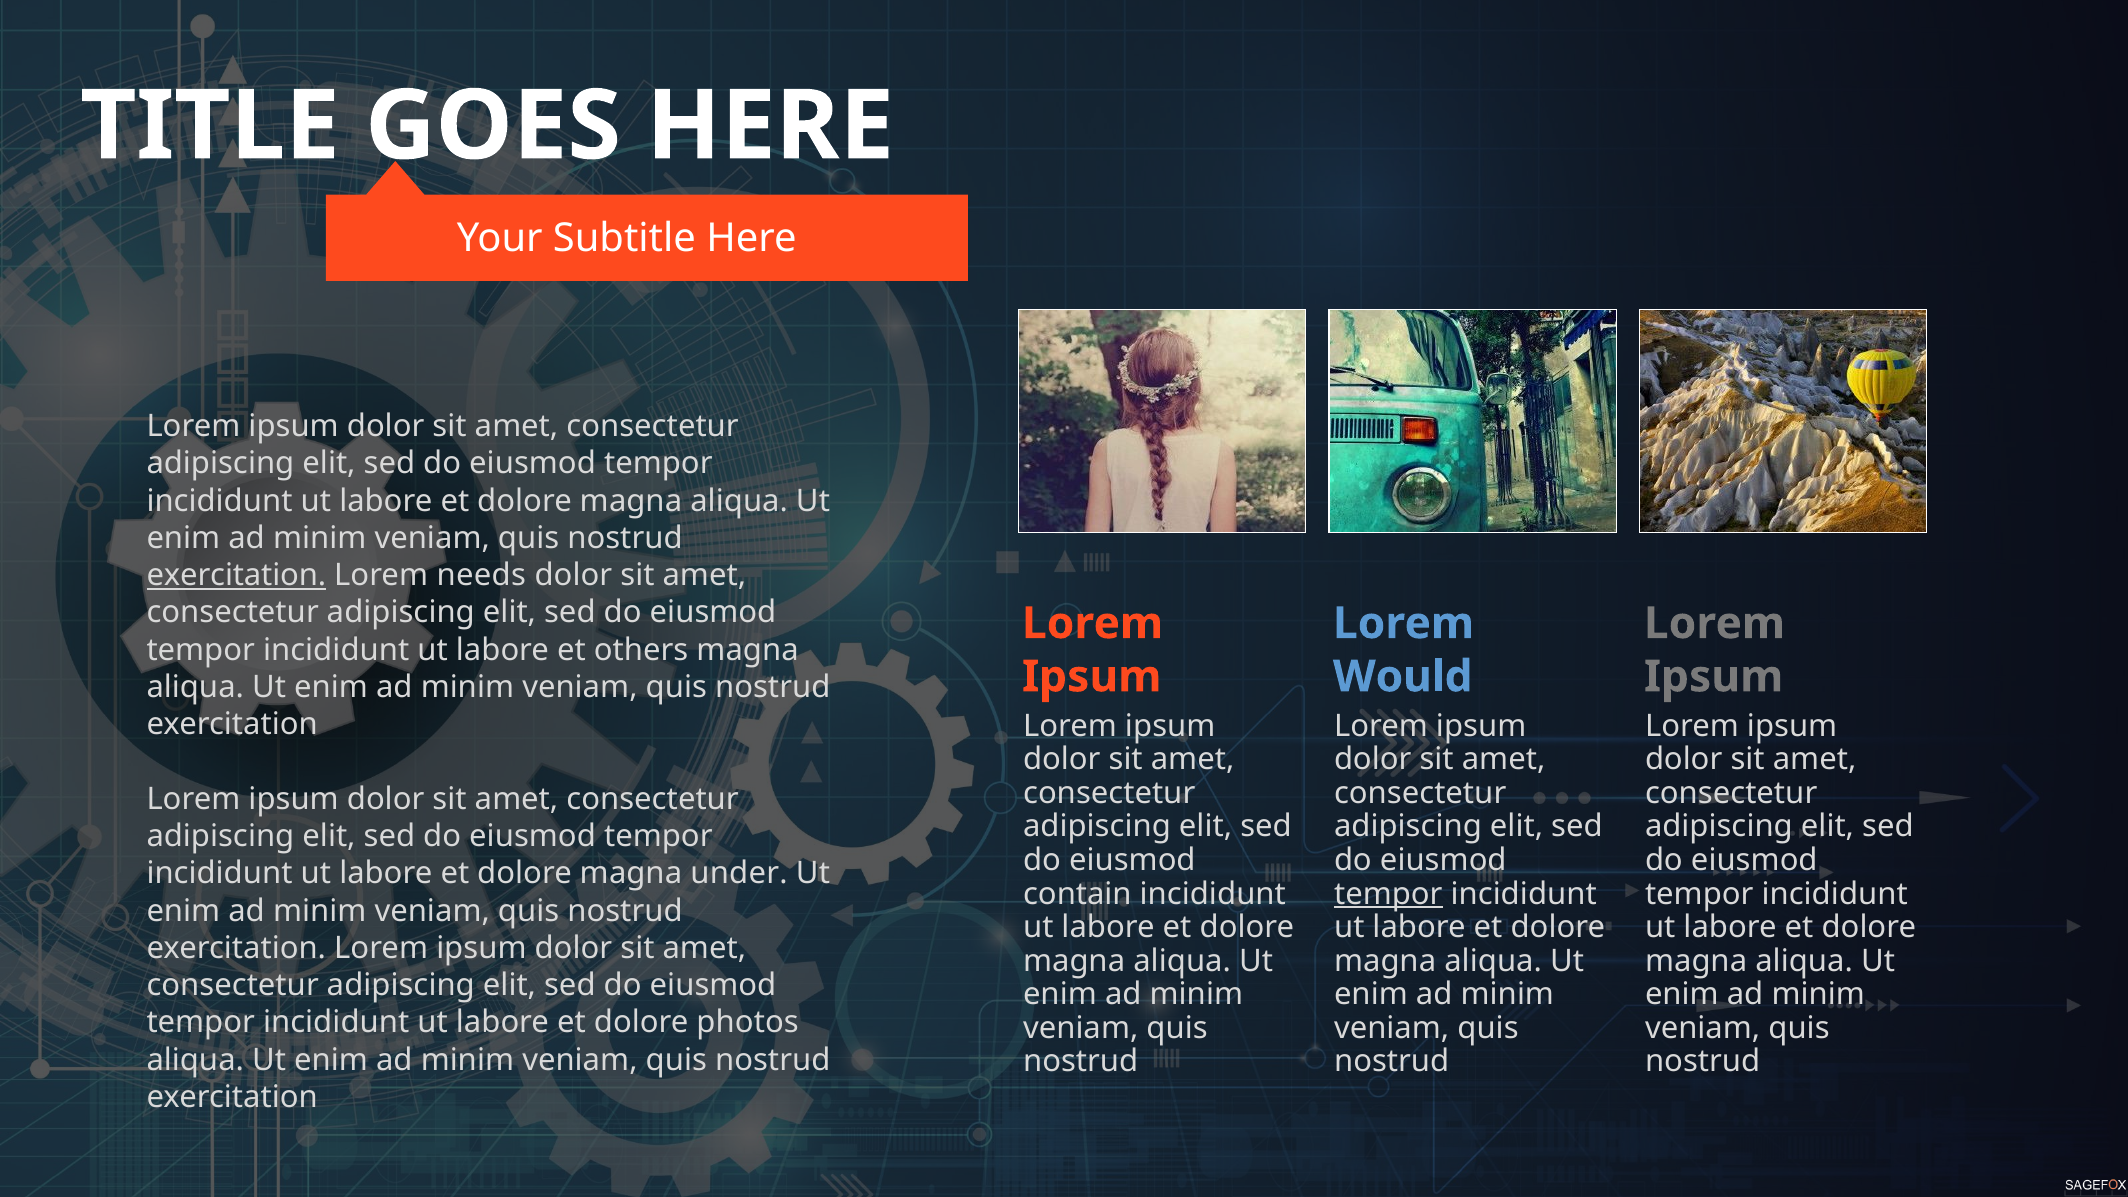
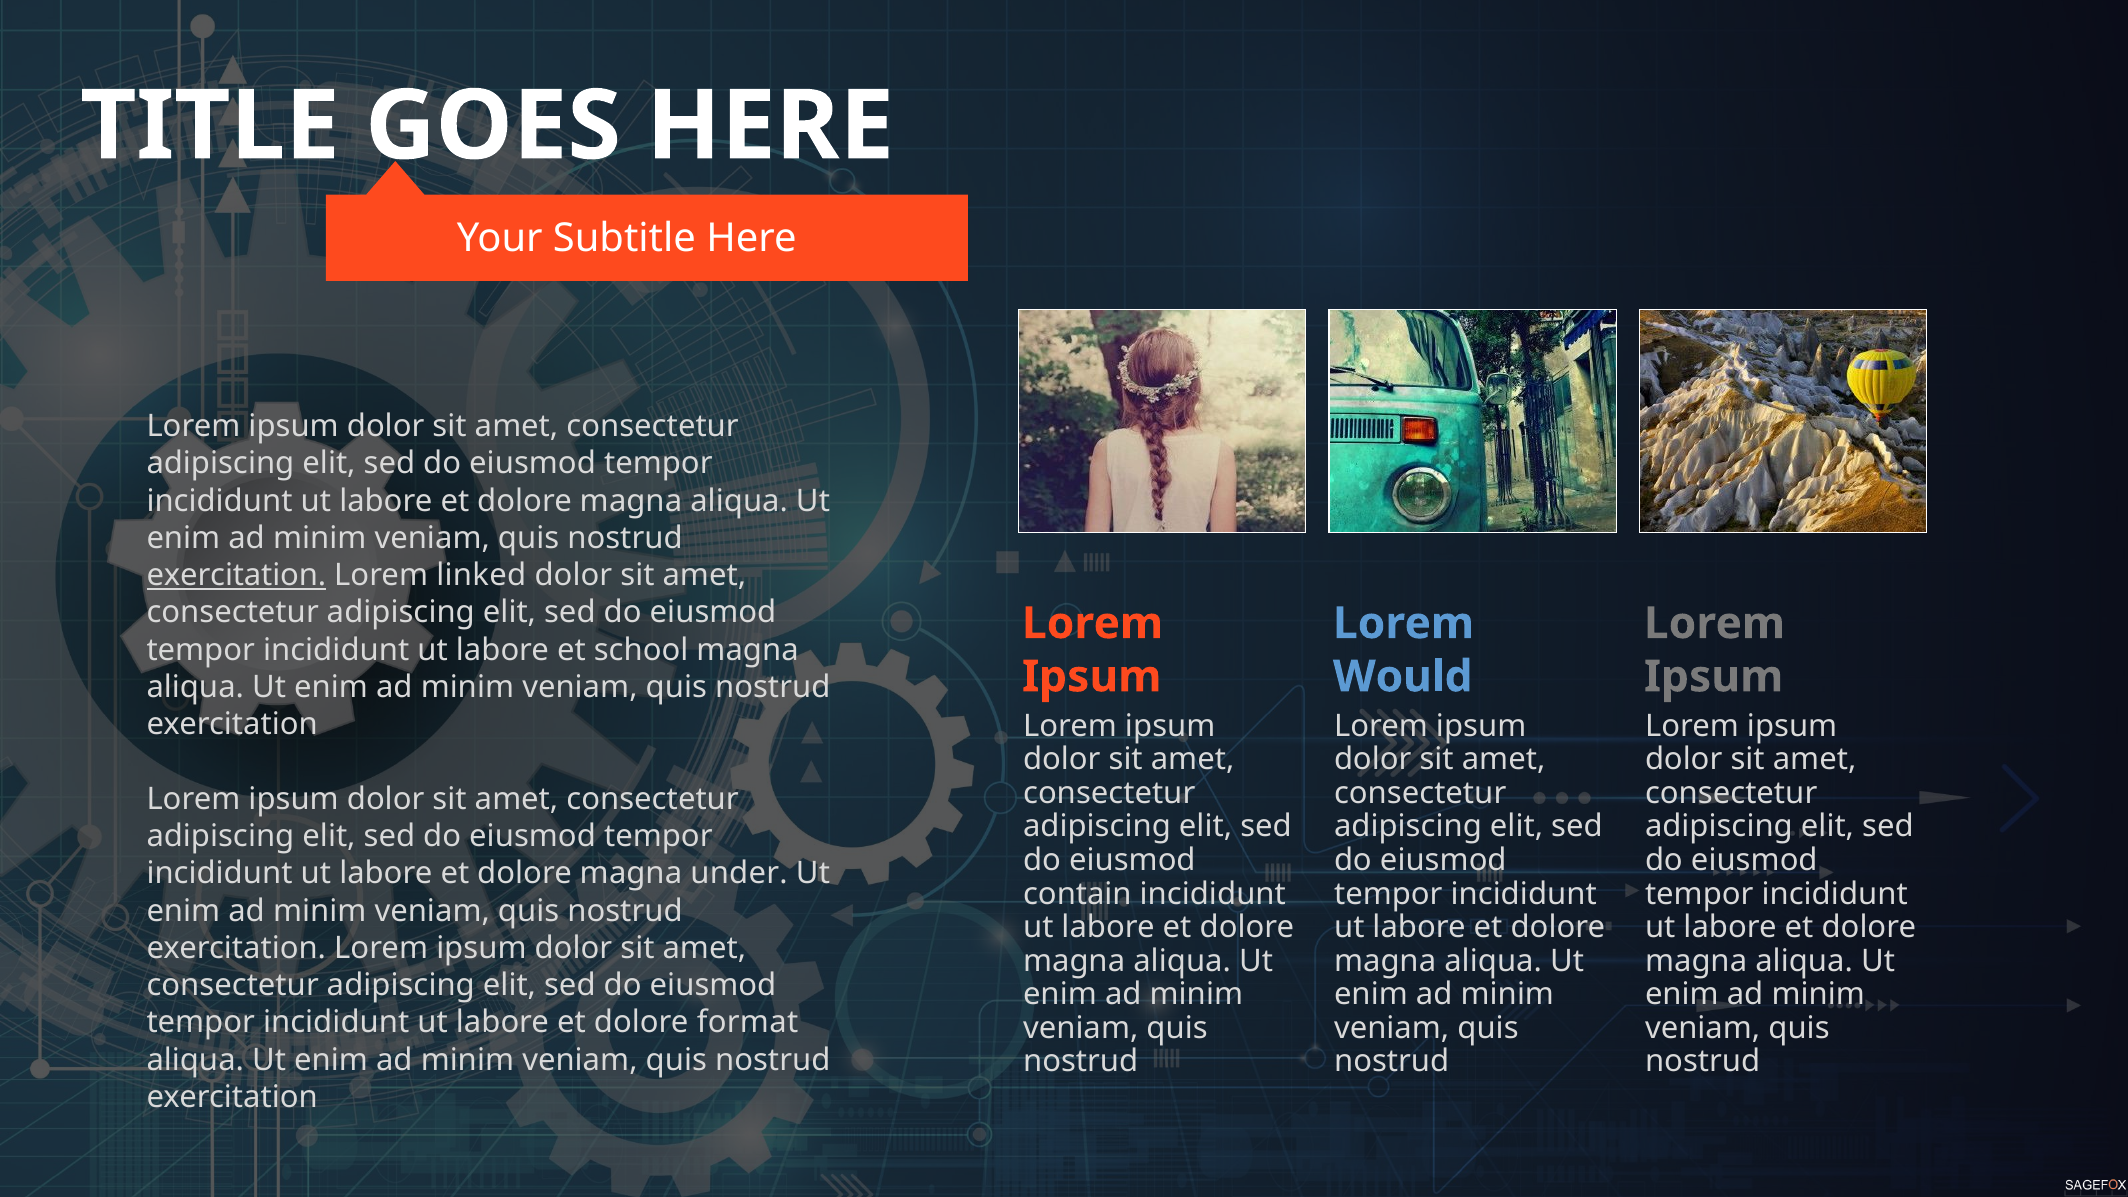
needs: needs -> linked (481, 575)
others: others -> school (641, 650)
tempor underline: present -> none (1388, 894)
photos: photos -> format (748, 1023)
